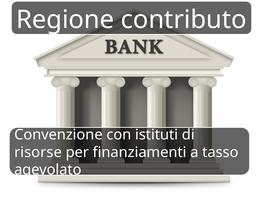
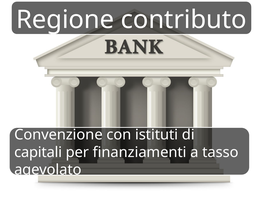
risorse: risorse -> capitali (38, 152)
